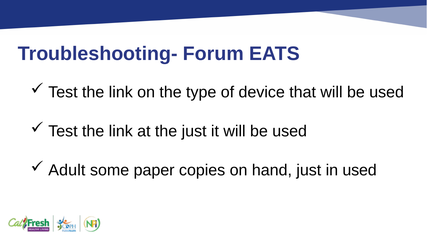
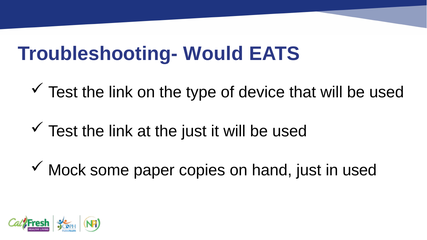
Forum: Forum -> Would (213, 54)
Adult: Adult -> Mock (67, 170)
